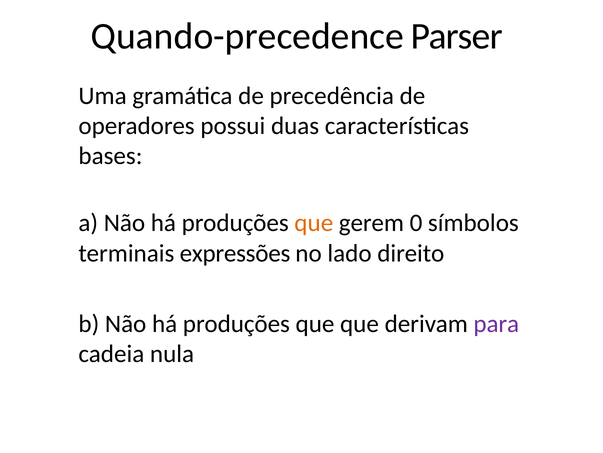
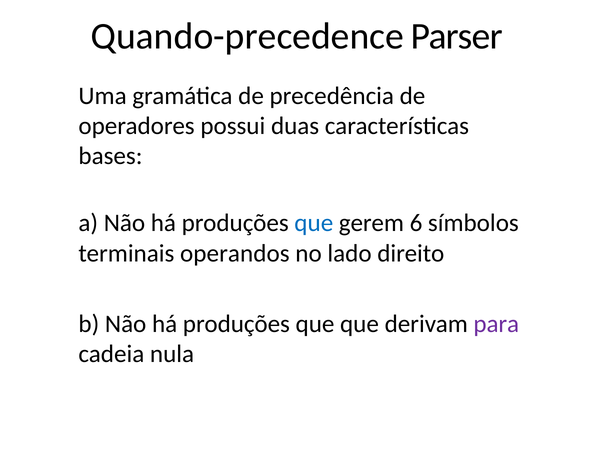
que colour: orange -> blue (314, 223)
0: 0 -> 6 (416, 223)
expressões: expressões -> operandos (235, 253)
